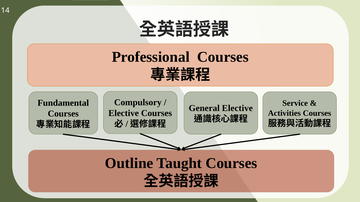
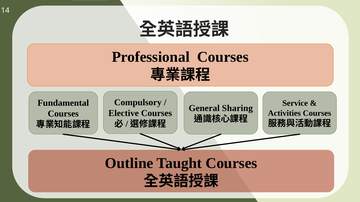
General Elective: Elective -> Sharing (237, 108)
